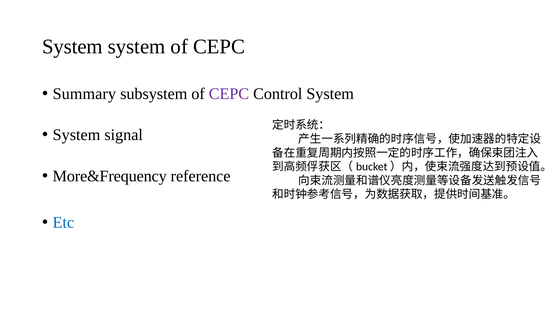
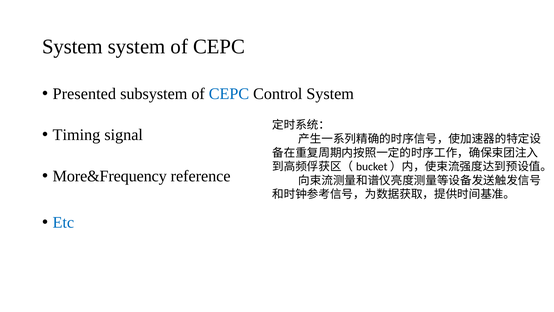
Summary: Summary -> Presented (84, 94)
CEPC colour: purple -> blue (229, 94)
System: System -> Timing (76, 135)
